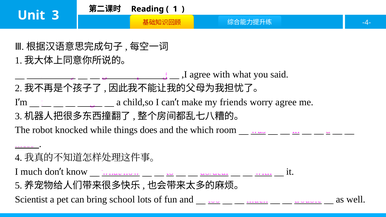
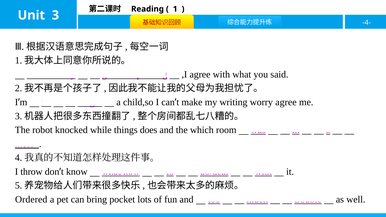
friends: friends -> writing (234, 102)
I much: much -> throw (32, 172)
Scientist: Scientist -> Ordered (31, 200)
school: school -> pocket (122, 200)
